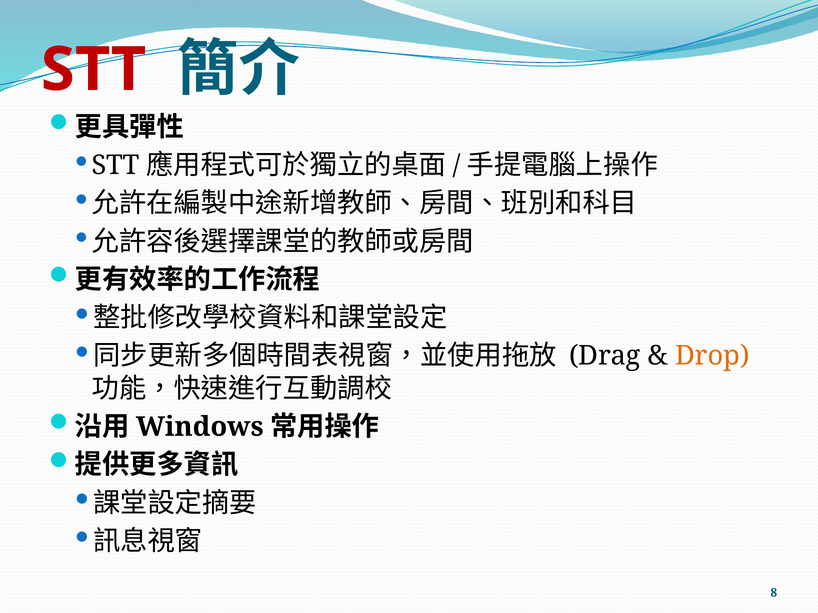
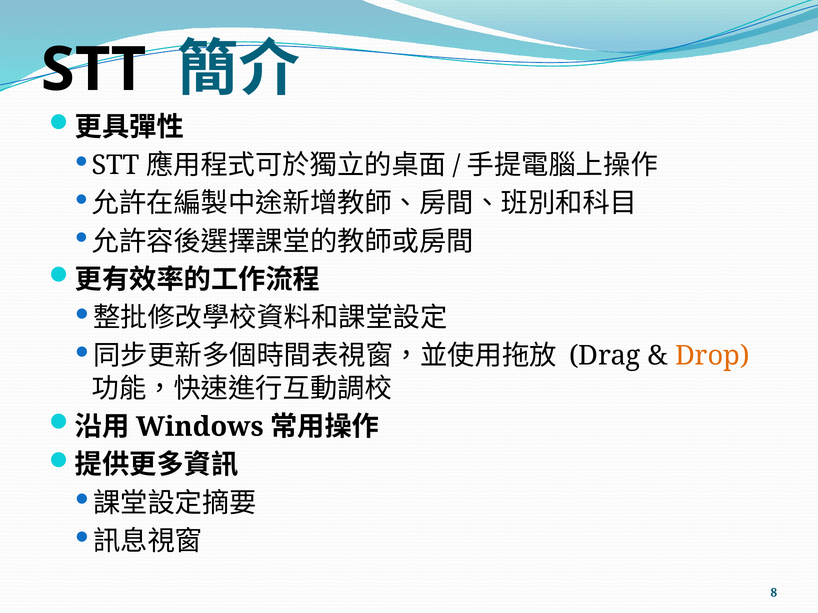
STT colour: red -> black (94, 70)
